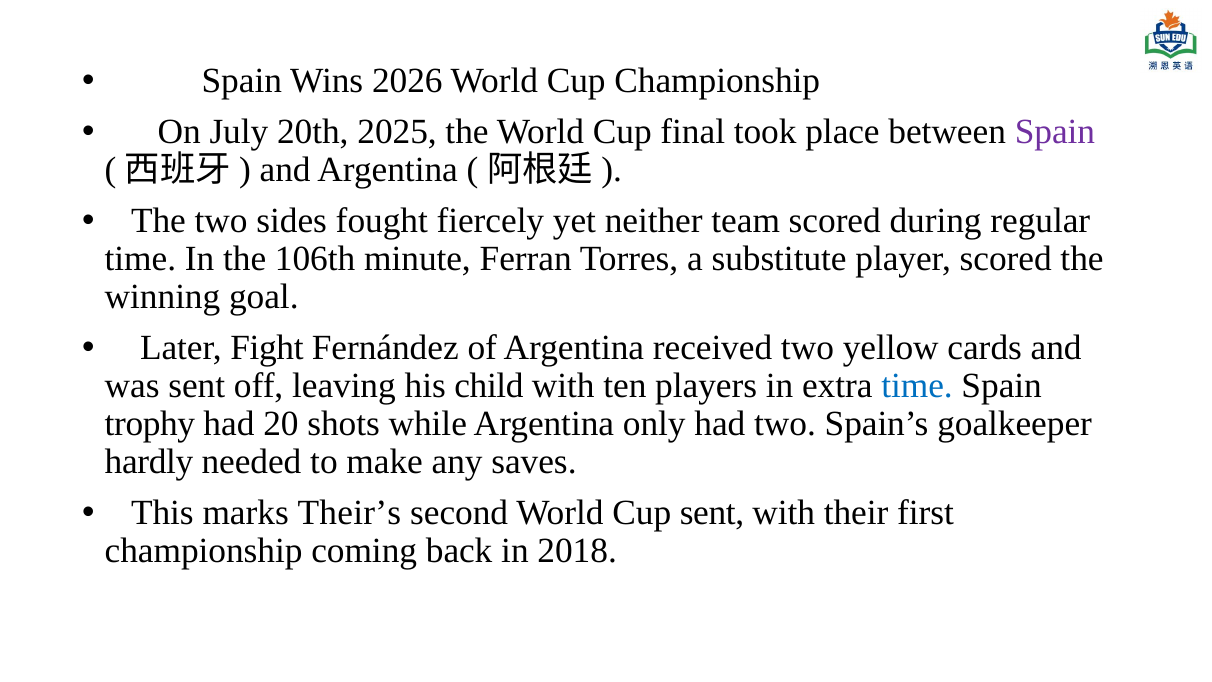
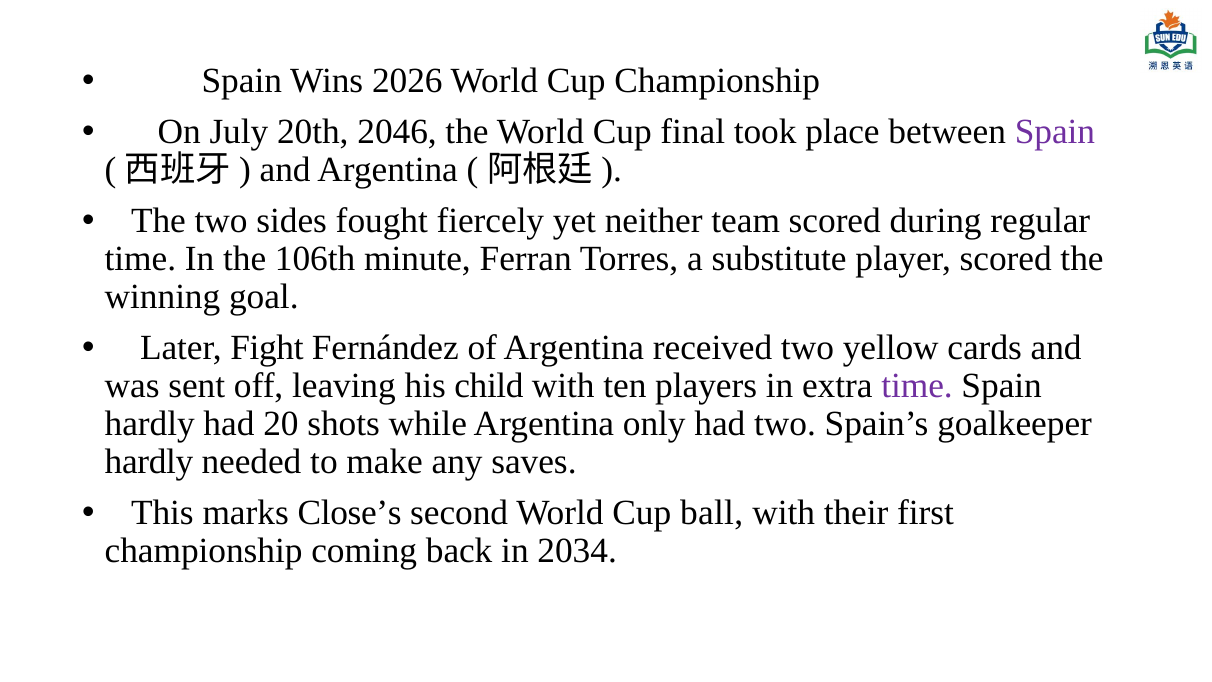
2025: 2025 -> 2046 (397, 132)
time colour: blue -> purple (917, 386)
trophy: trophy -> hardly (150, 424)
Their’s: Their’s -> Close’s (350, 513)
Cup sent: sent -> ball (712, 513)
2018: 2018 -> 2034 (577, 551)
